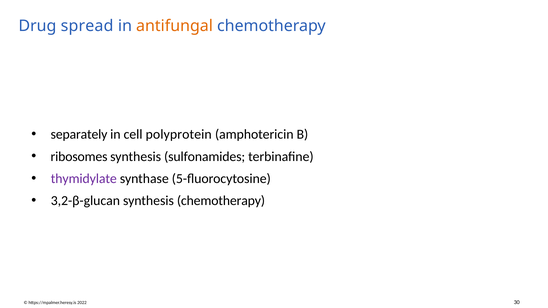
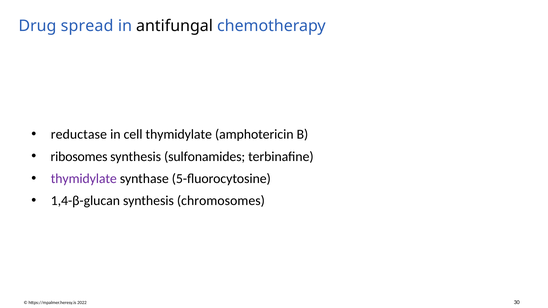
antifungal colour: orange -> black (174, 26)
separately: separately -> reductase (79, 135)
cell polyprotein: polyprotein -> thymidylate (179, 135)
3,2-β-glucan: 3,2-β-glucan -> 1,4-β-glucan (85, 201)
synthesis chemotherapy: chemotherapy -> chromosomes (221, 201)
